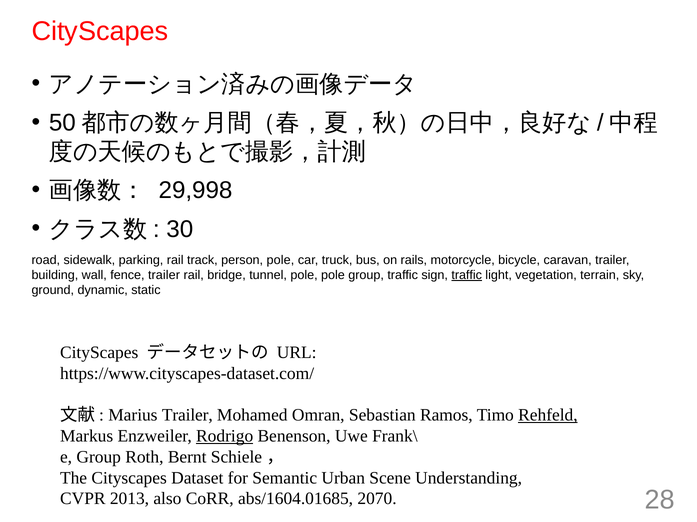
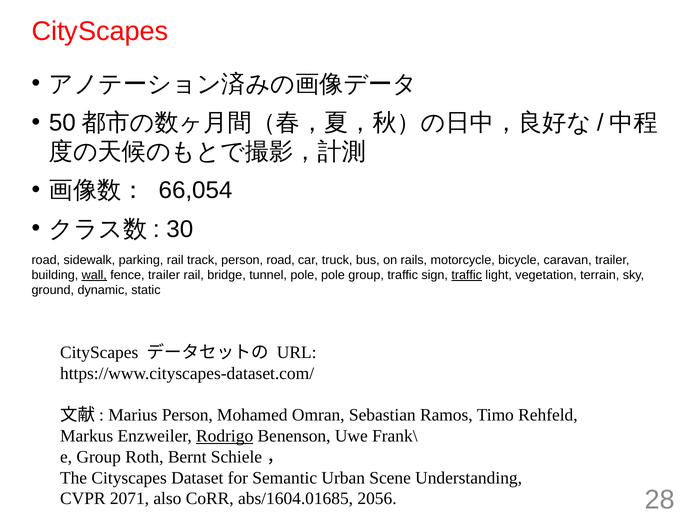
29,998: 29,998 -> 66,054 (195, 191)
person pole: pole -> road (281, 260)
wall underline: none -> present (94, 275)
Marius Trailer: Trailer -> Person (187, 416)
Rehfeld underline: present -> none (548, 416)
2013: 2013 -> 2071 (130, 499)
2070: 2070 -> 2056 (377, 499)
